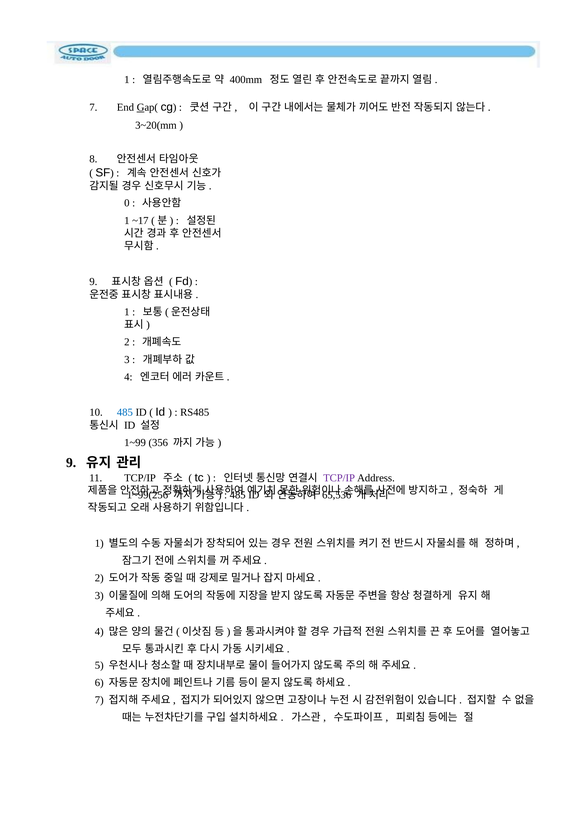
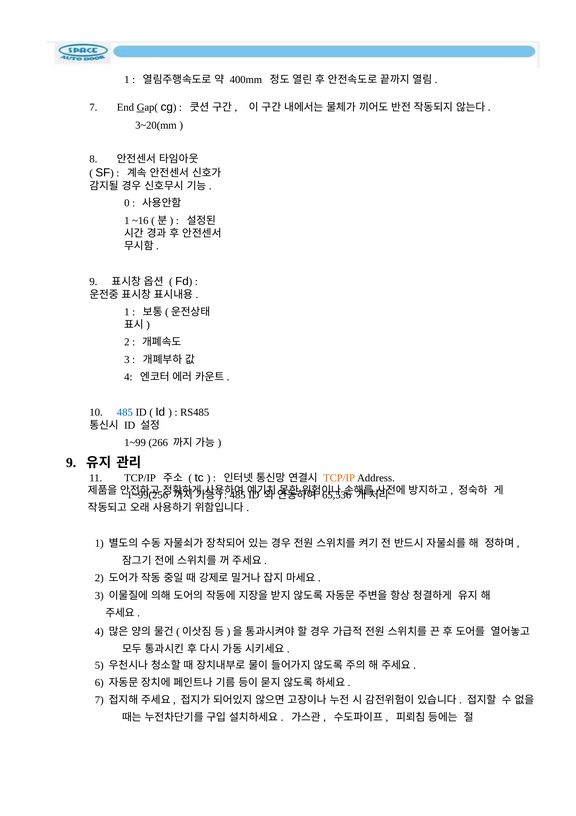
~17: ~17 -> ~16 (140, 220)
356: 356 -> 266 (158, 442)
TCP/IP colour: purple -> orange (339, 478)
